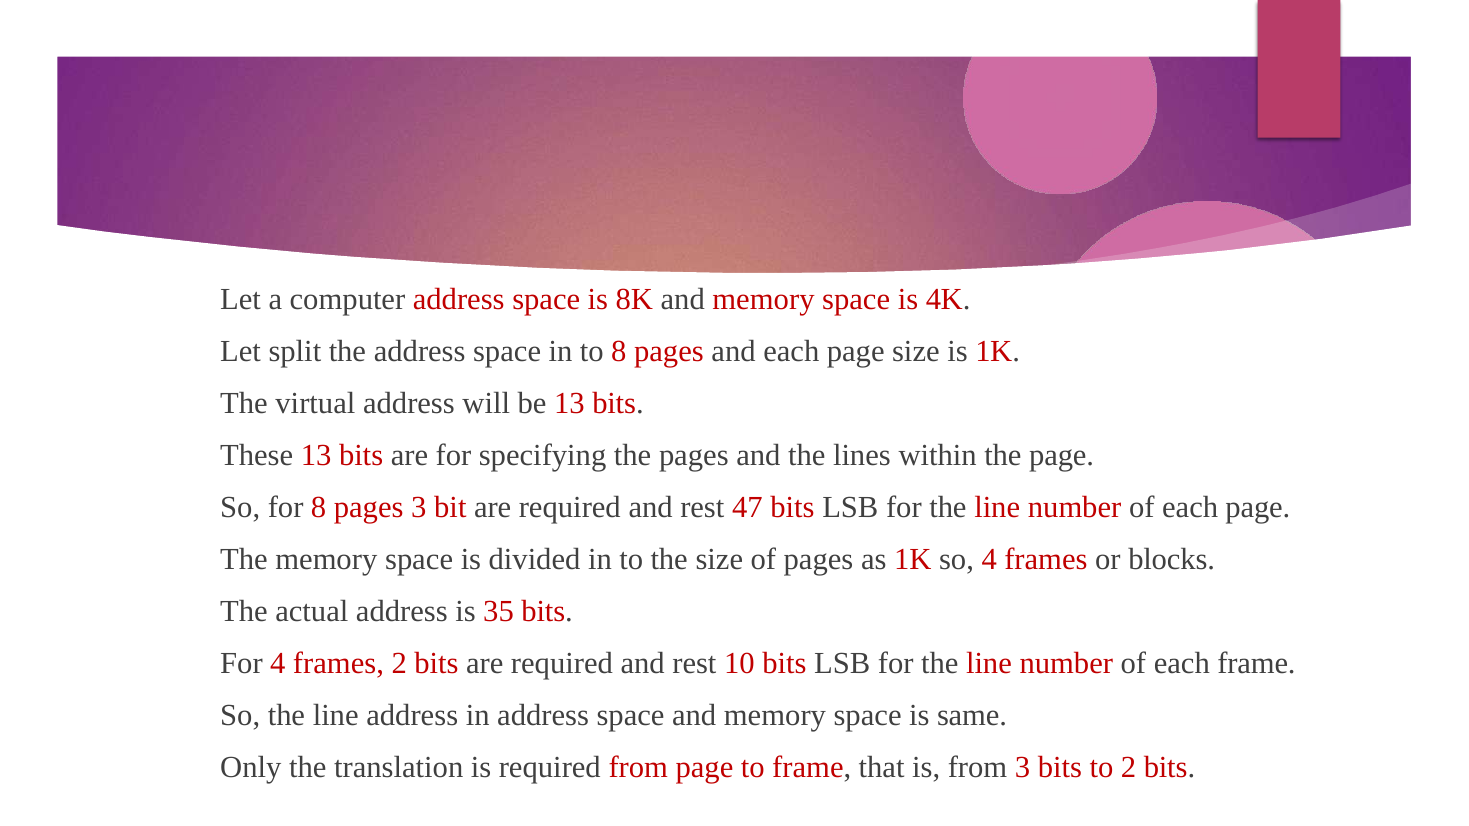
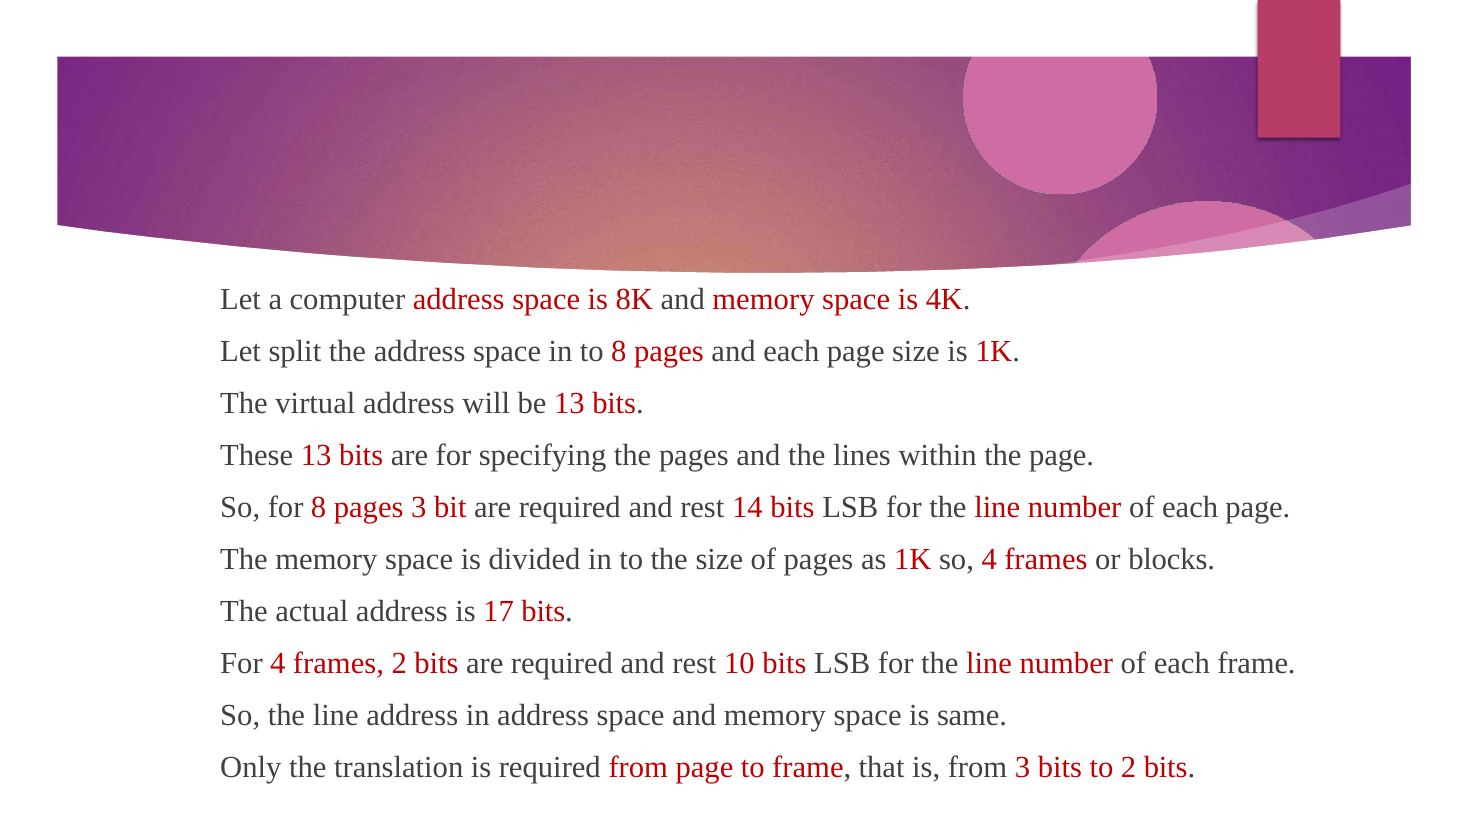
47: 47 -> 14 (747, 507)
35: 35 -> 17 (499, 612)
